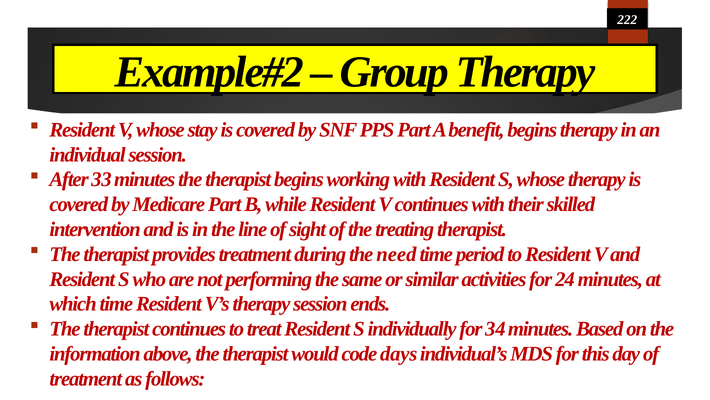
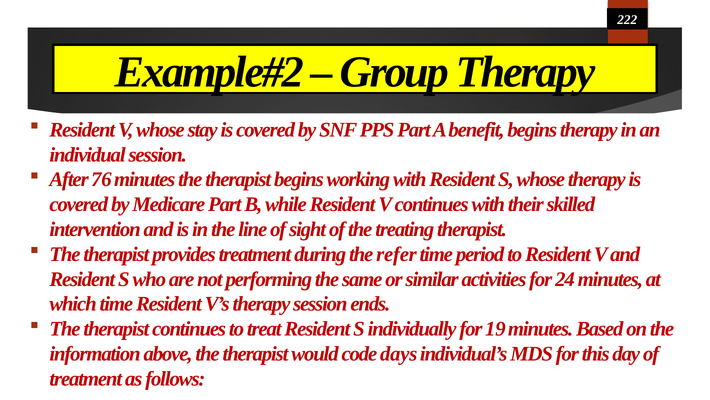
33: 33 -> 76 (101, 179)
need: need -> refer (397, 254)
34: 34 -> 19 (495, 329)
